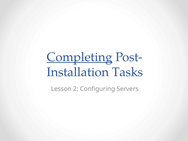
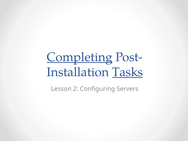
Tasks underline: none -> present (127, 72)
